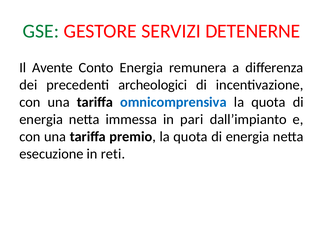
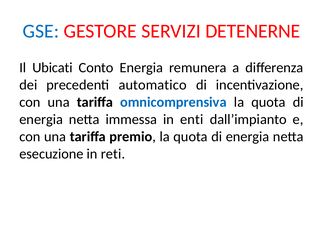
GSE colour: green -> blue (41, 31)
Avente: Avente -> Ubicati (52, 68)
archeologici: archeologici -> automatico (153, 85)
pari: pari -> enti (192, 120)
